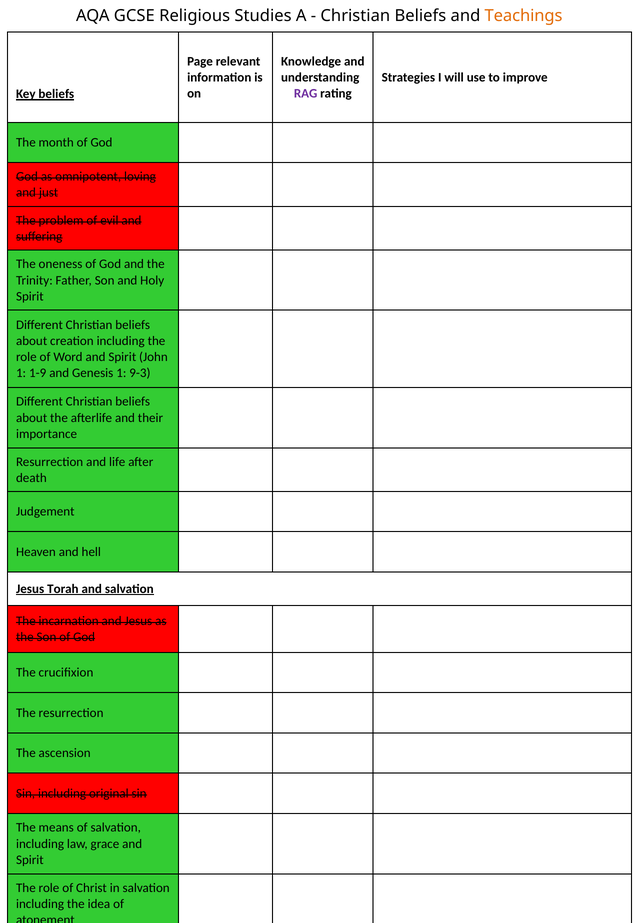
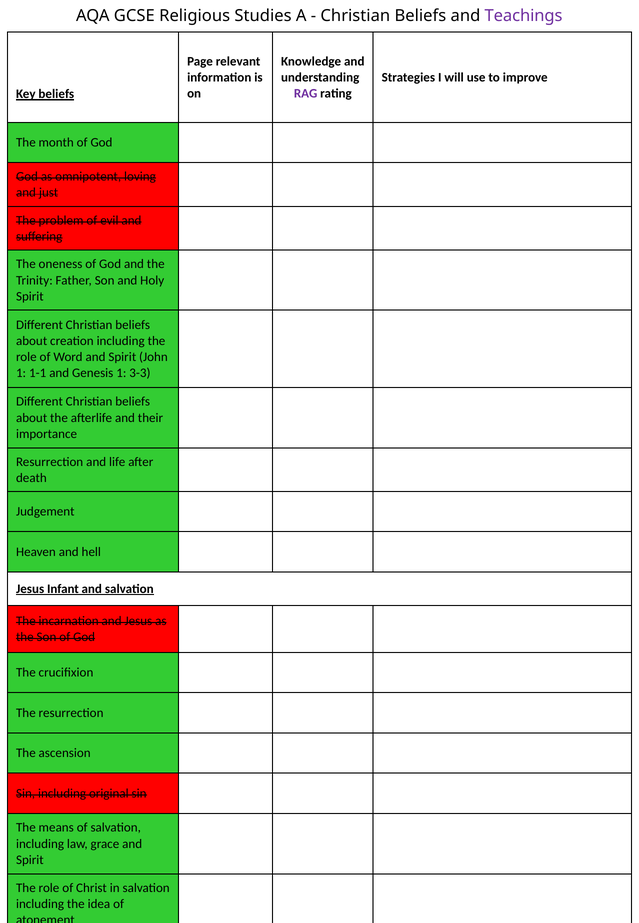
Teachings colour: orange -> purple (524, 16)
1-9: 1-9 -> 1-1 (38, 373)
9-3: 9-3 -> 3-3 (140, 373)
Torah: Torah -> Infant (63, 589)
